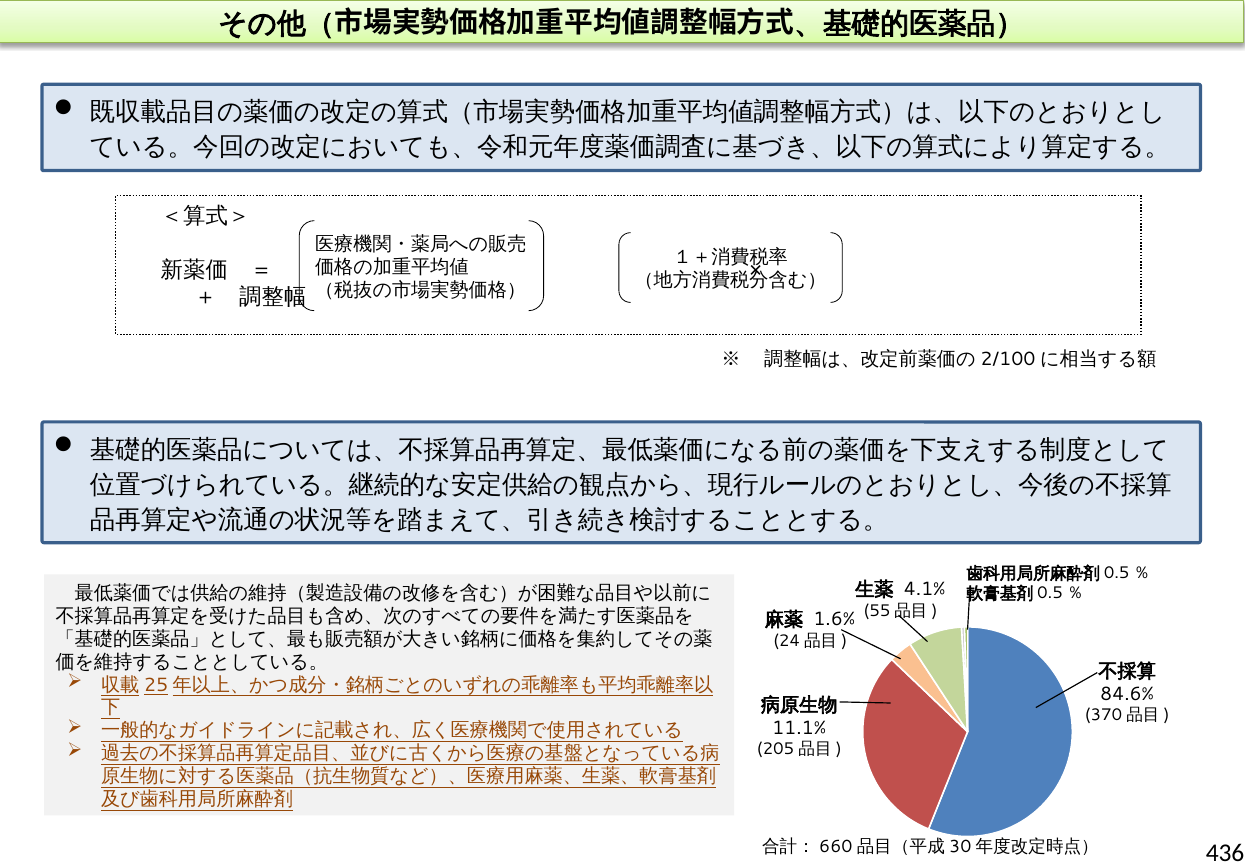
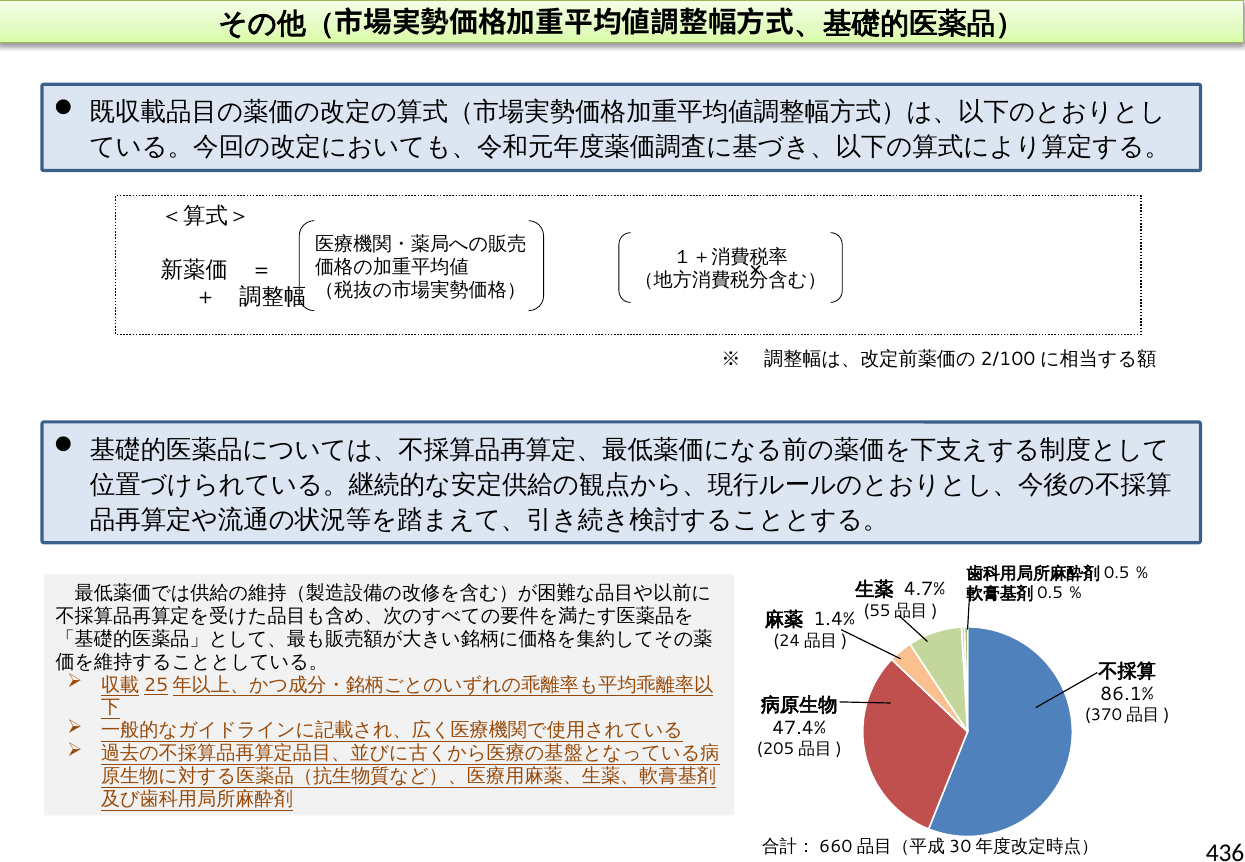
4.1%: 4.1% -> 4.7% (925, 589)
1.6%: 1.6% -> 1.4% (834, 619)
84.6%: 84.6% -> 86.1% (1127, 694)
11.1%: 11.1% -> 47.4% (799, 728)
